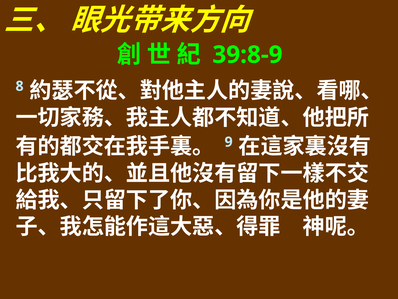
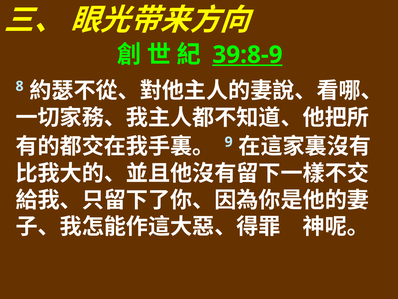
39:8-9 underline: none -> present (247, 55)
